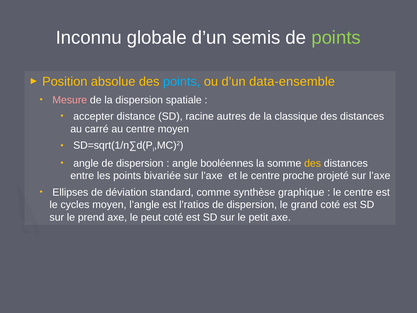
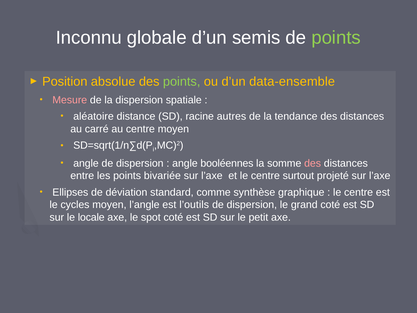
points colour: light blue -> light green (182, 82)
accepter: accepter -> aléatoire (93, 116)
classique: classique -> tendance (296, 116)
des colour: yellow -> pink (313, 163)
proche: proche -> surtout (298, 176)
l’ratios: l’ratios -> l’outils (194, 205)
prend: prend -> locale (91, 217)
peut: peut -> spot (151, 217)
